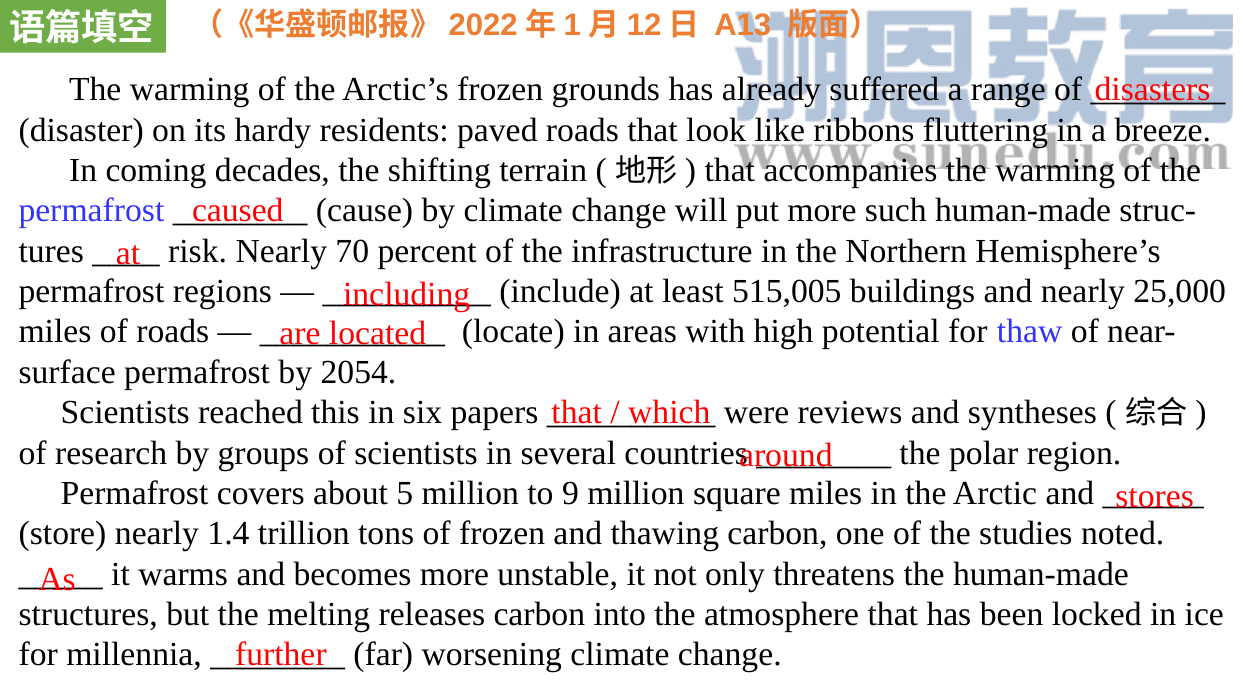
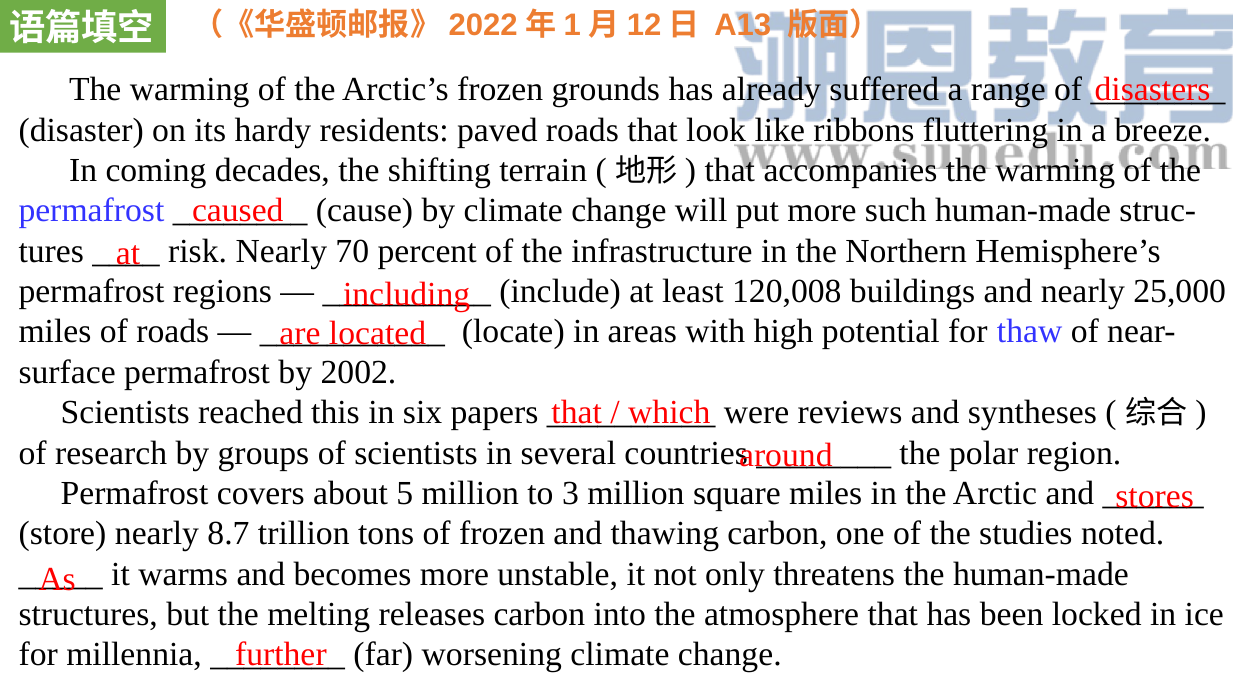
515,005: 515,005 -> 120,008 (787, 292)
2054: 2054 -> 2002 (359, 372)
9: 9 -> 3 (570, 493)
1.4: 1.4 -> 8.7 (228, 534)
